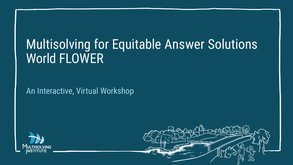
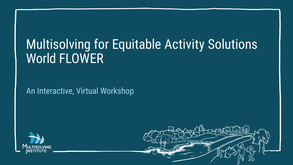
Answer: Answer -> Activity (185, 44)
